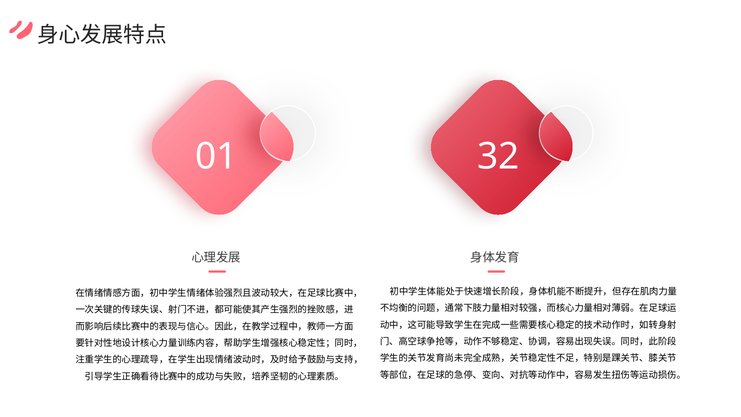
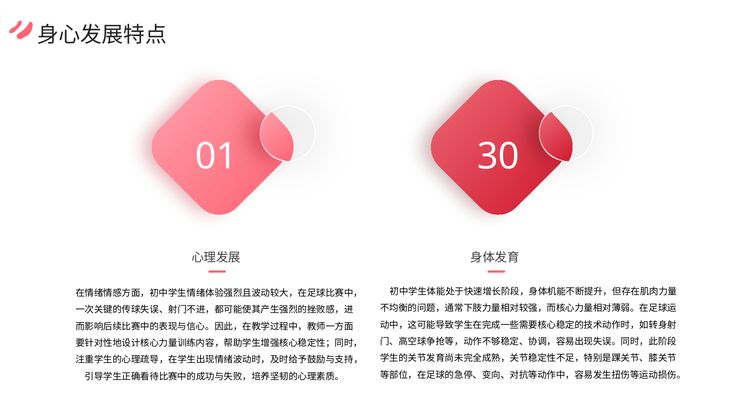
32: 32 -> 30 (498, 156)
